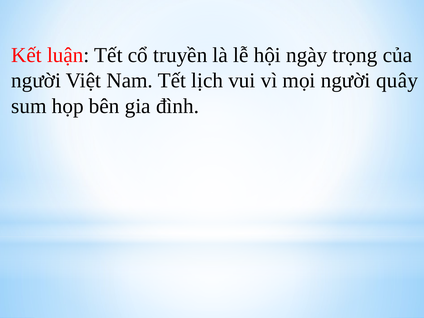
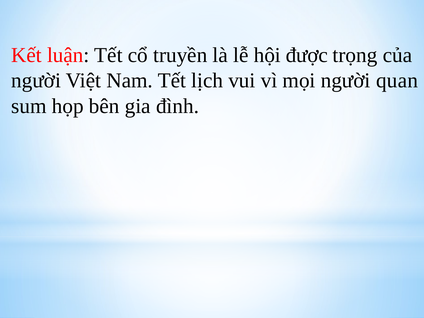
ngày: ngày -> được (307, 55)
quây: quây -> quan (397, 81)
